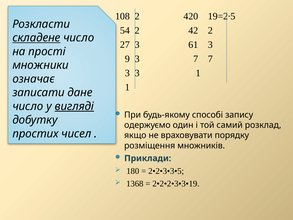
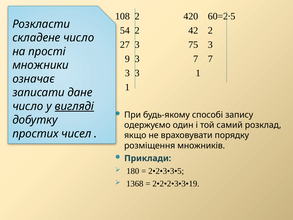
19=2∙5: 19=2∙5 -> 60=2∙5 (222, 16)
складене underline: present -> none (36, 38)
61: 61 -> 75 (193, 45)
